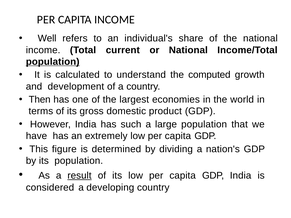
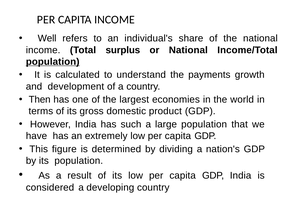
current: current -> surplus (123, 50)
computed: computed -> payments (209, 75)
result underline: present -> none (79, 176)
